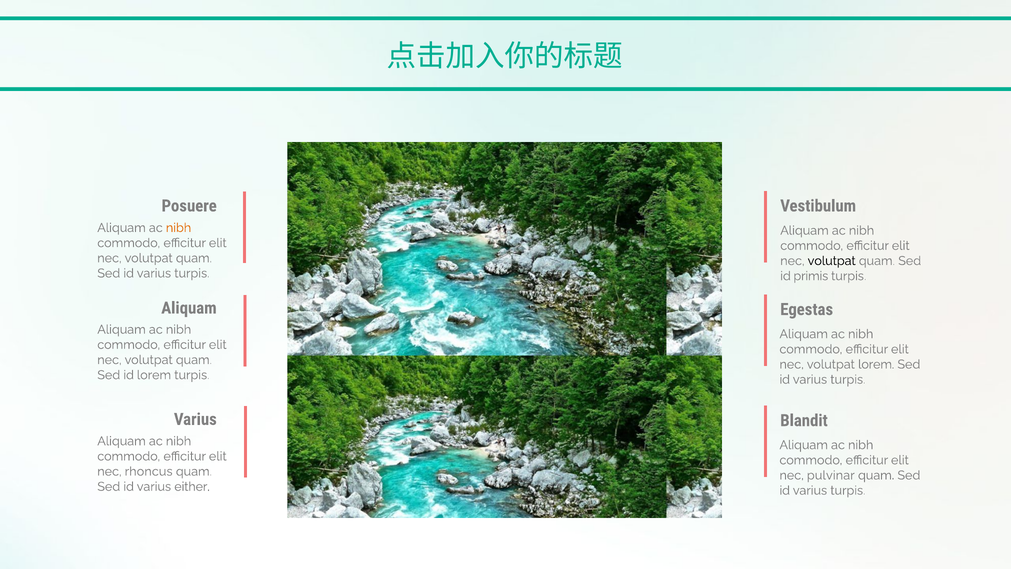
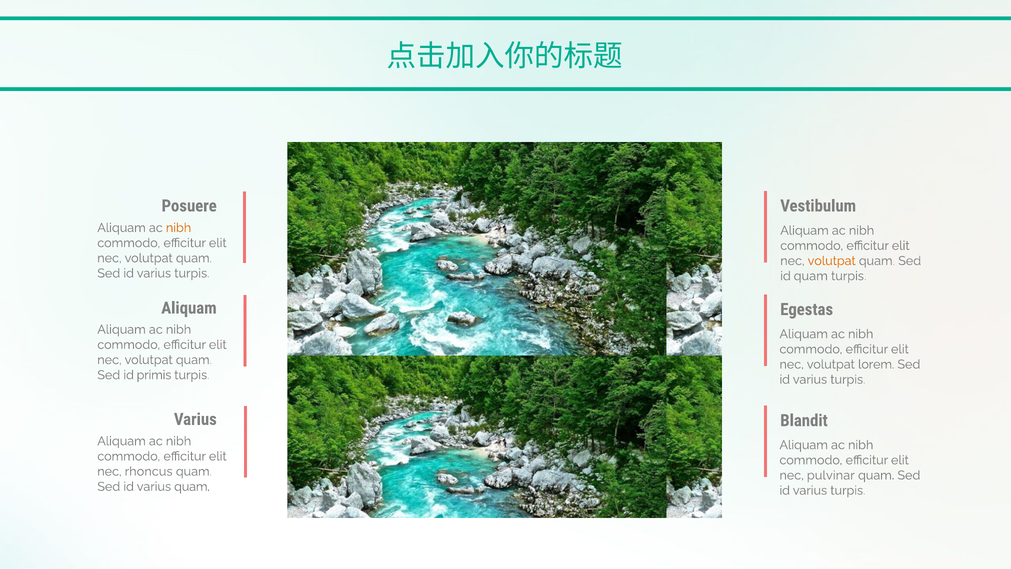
volutpat colour: black -> orange (832, 261)
id primis: primis -> quam (811, 276)
id lorem: lorem -> primis (154, 375)
varius either: either -> quam (192, 487)
